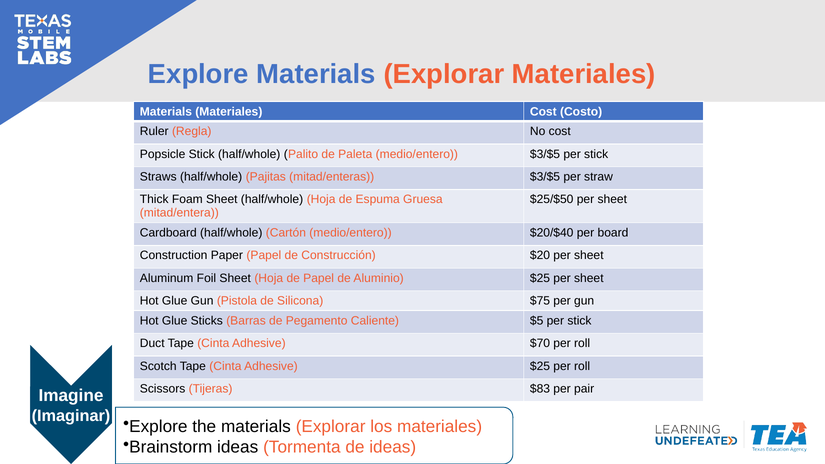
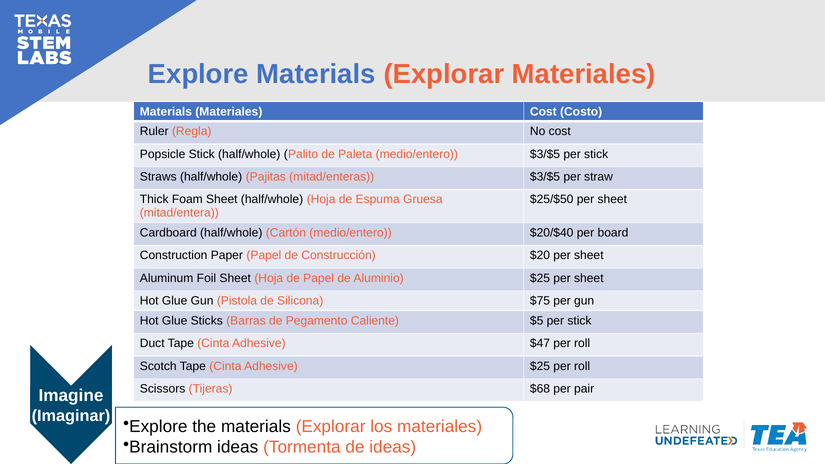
$70: $70 -> $47 (540, 343)
$83: $83 -> $68 (540, 389)
